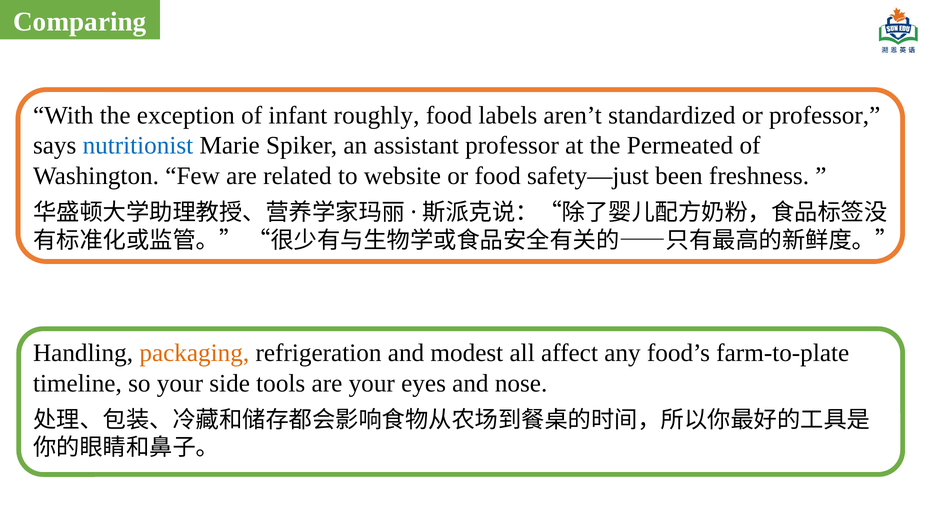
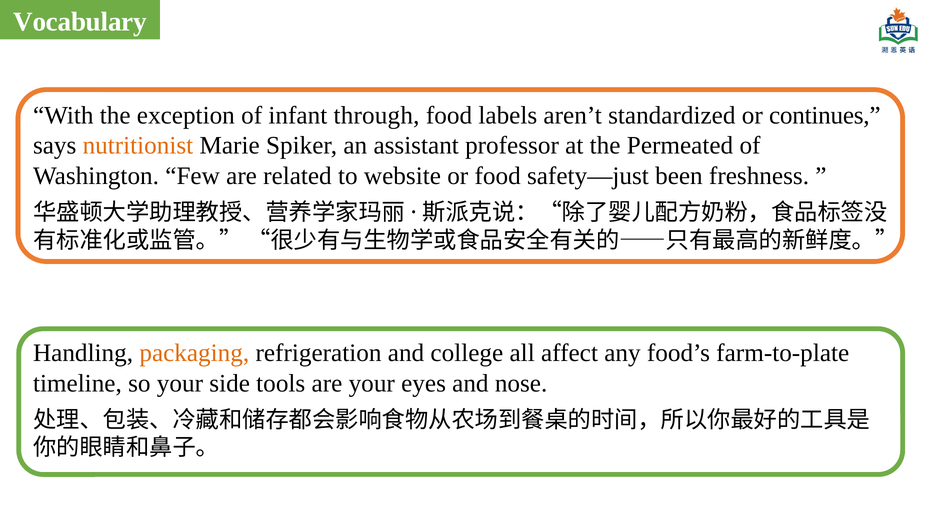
Comparing: Comparing -> Vocabulary (80, 22)
roughly: roughly -> through (377, 115)
or professor: professor -> continues (825, 115)
nutritionist colour: blue -> orange (138, 146)
modest: modest -> college (467, 353)
